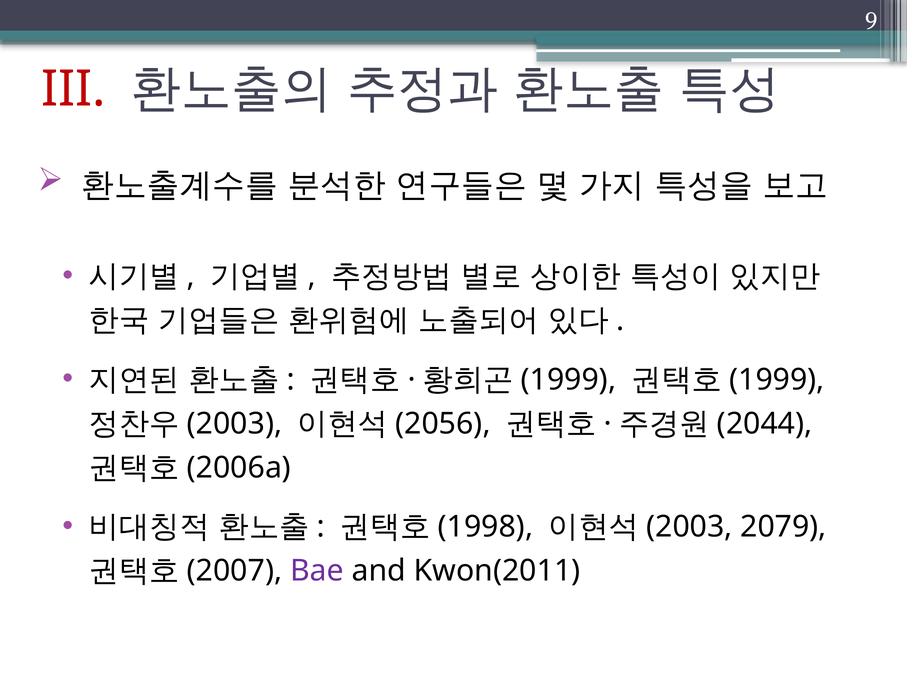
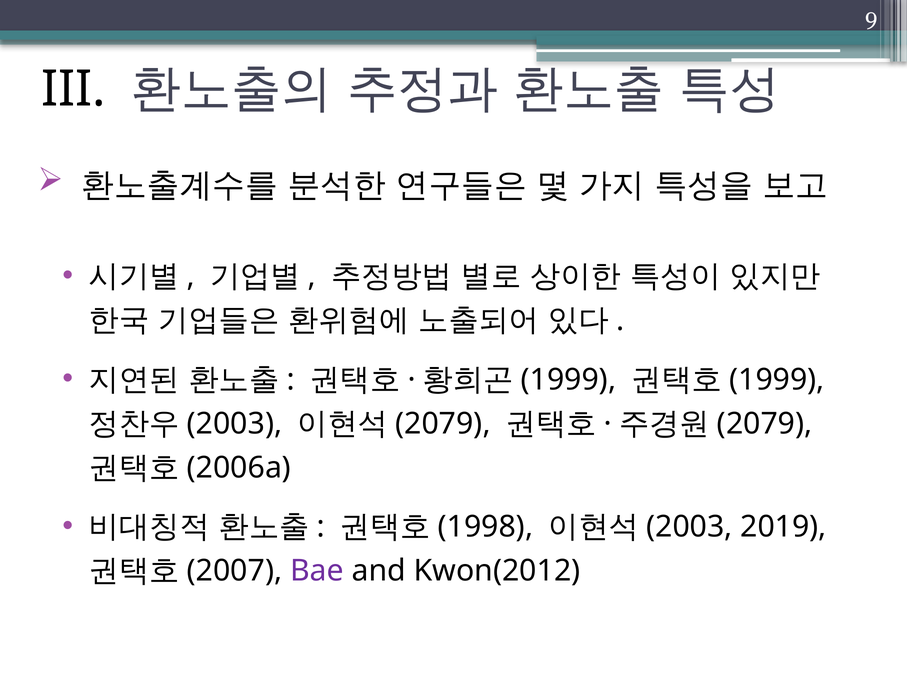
III colour: red -> black (73, 89)
2056: 2056 -> 2079 (443, 424)
2044: 2044 -> 2079 (765, 424)
2079: 2079 -> 2019 (783, 527)
Kwon(2011: Kwon(2011 -> Kwon(2012 (497, 571)
